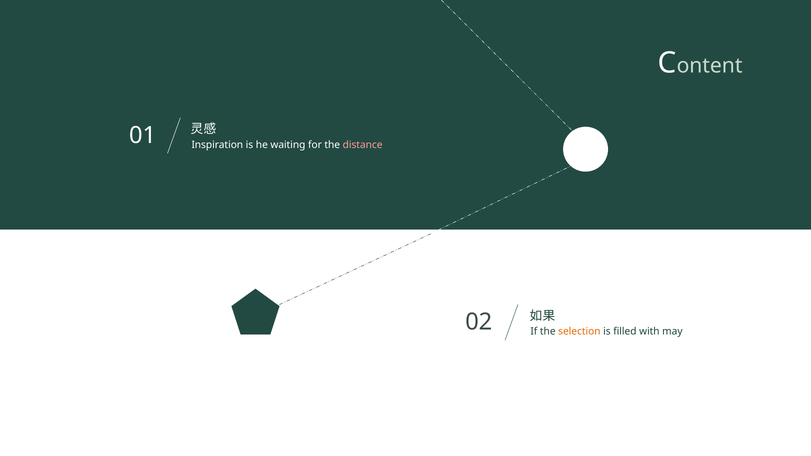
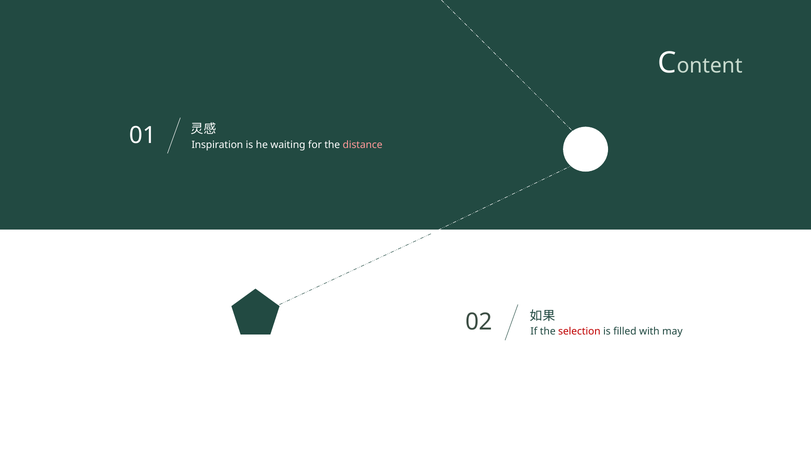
selection colour: orange -> red (579, 332)
